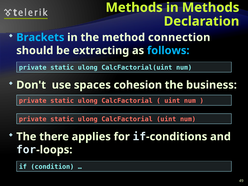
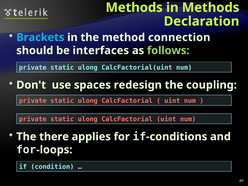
extracting: extracting -> interfaces (101, 50)
follows colour: light blue -> light green (168, 50)
cohesion: cohesion -> redesign (138, 85)
business: business -> coupling (211, 85)
